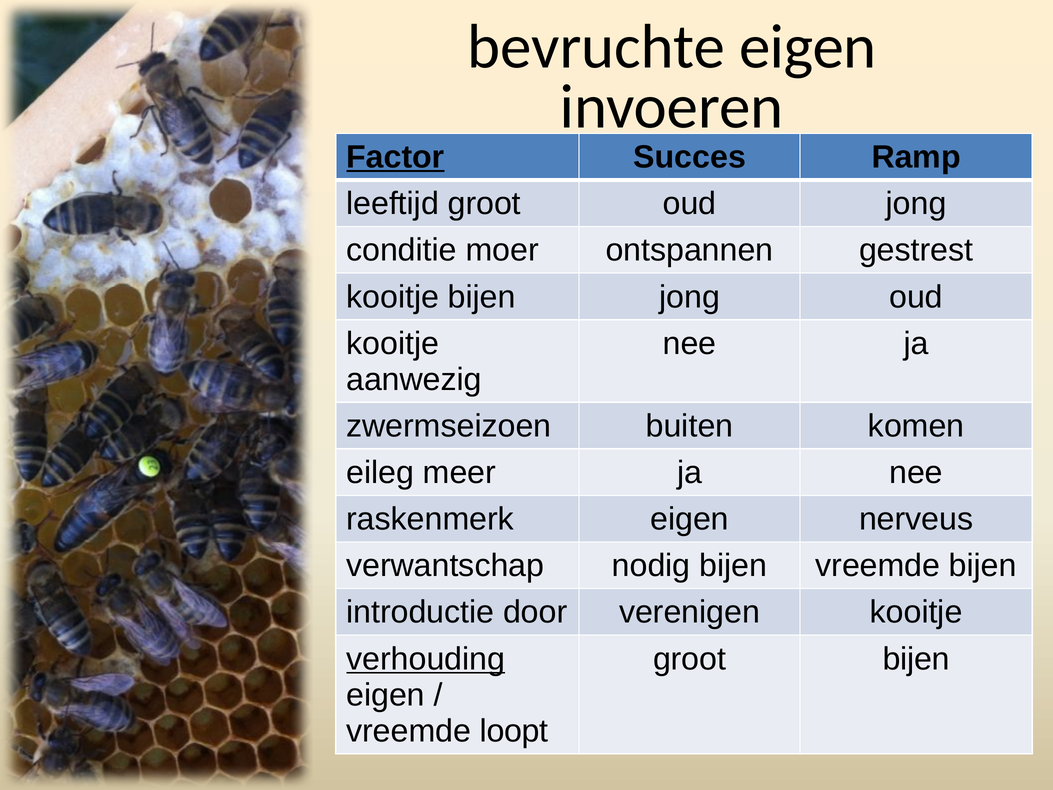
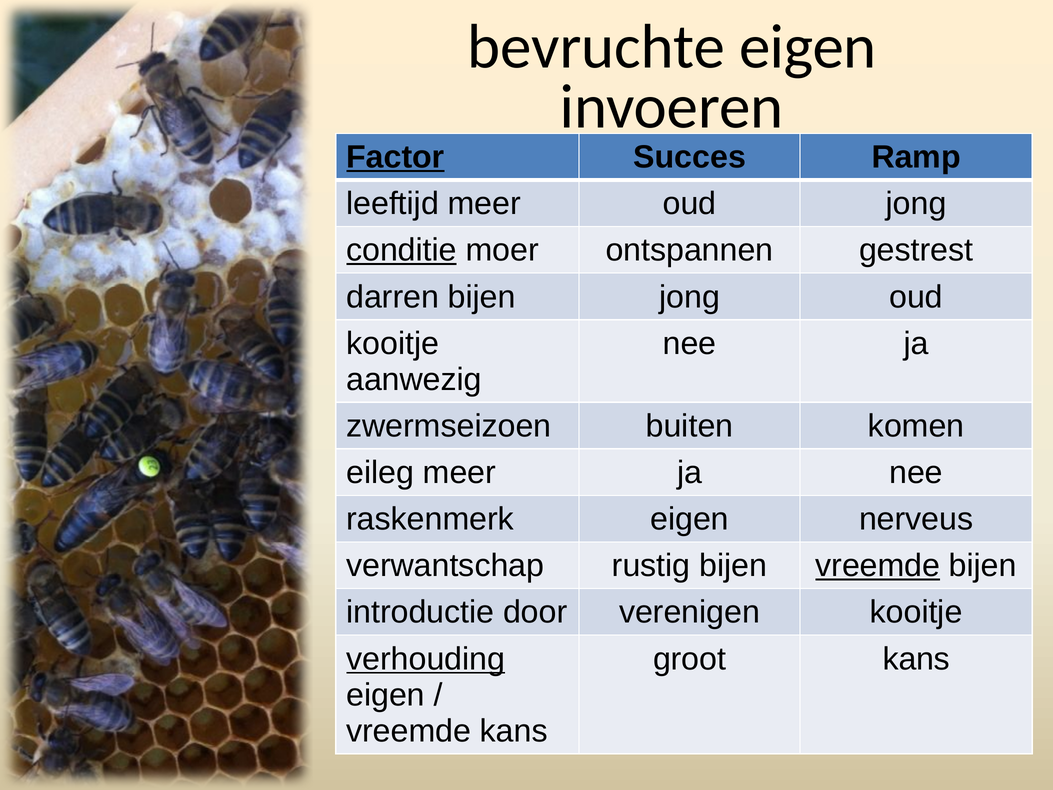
leeftijd groot: groot -> meer (484, 204)
conditie underline: none -> present (402, 250)
kooitje: kooitje -> darren (393, 297)
nodig: nodig -> rustig (651, 566)
vreemde underline: none -> present (878, 566)
groot bijen: bijen -> kans (916, 659)
vreemde loopt: loopt -> kans (514, 731)
